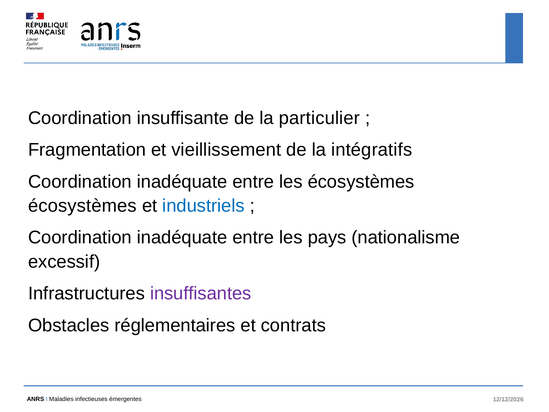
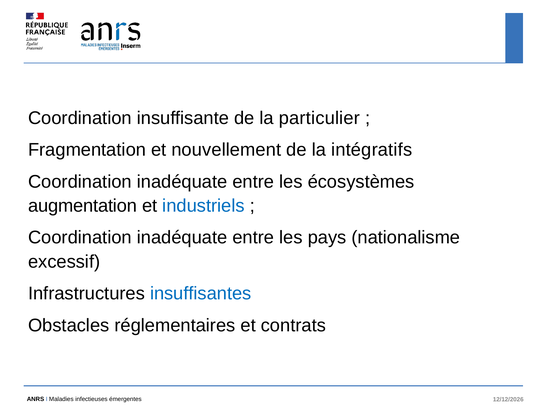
vieillissement: vieillissement -> nouvellement (226, 150)
écosystèmes: écosystèmes -> augmentation (83, 206)
insuffisantes colour: purple -> blue (201, 293)
